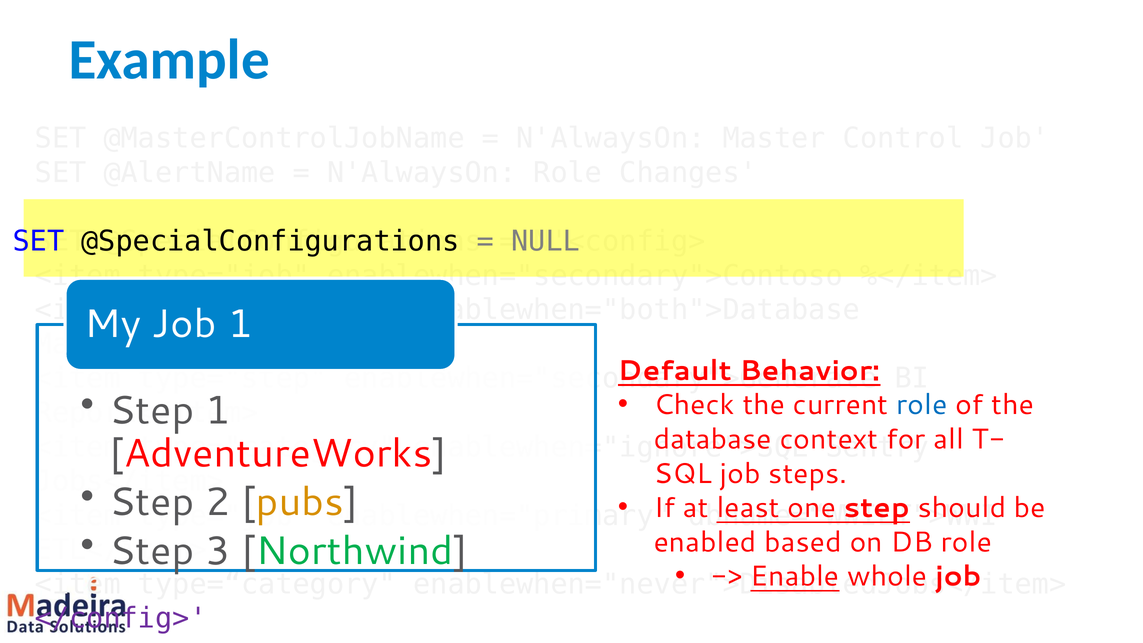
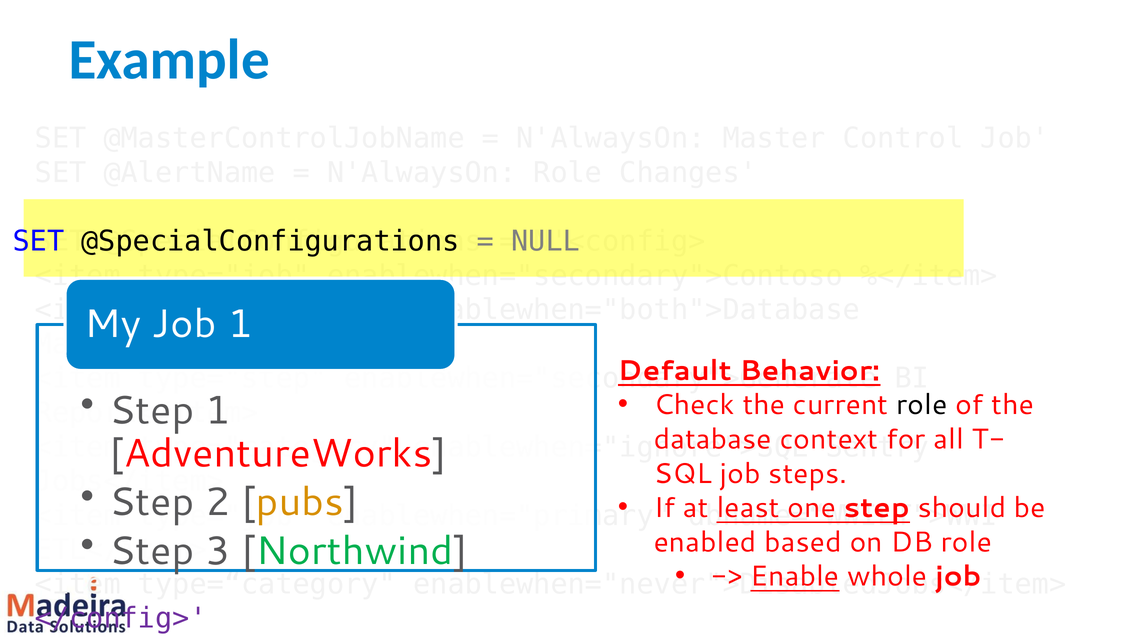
role colour: blue -> black (922, 405)
